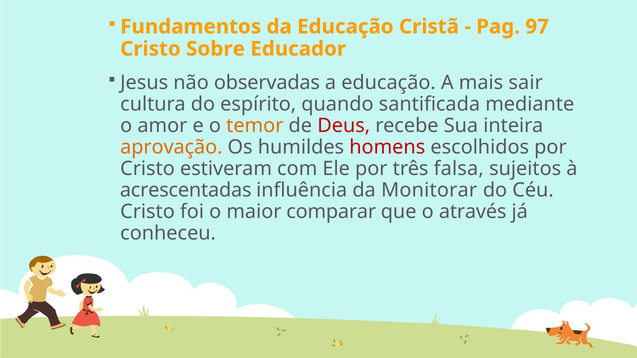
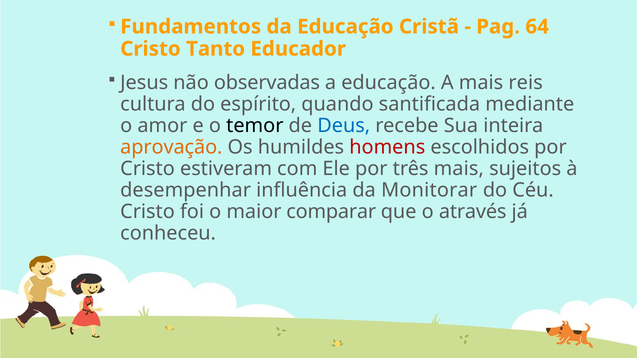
97: 97 -> 64 (537, 27)
Sobre: Sobre -> Tanto (216, 49)
sair: sair -> reis (526, 83)
temor colour: orange -> black (255, 126)
Deus colour: red -> blue (344, 126)
três falsa: falsa -> mais (459, 169)
acrescentadas: acrescentadas -> desempenhar (186, 190)
